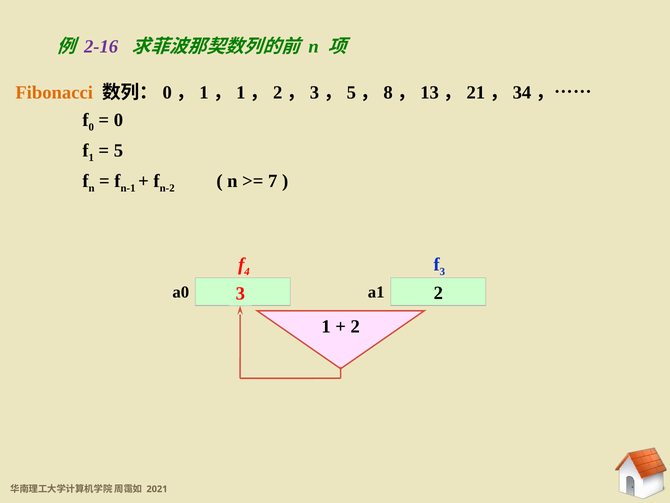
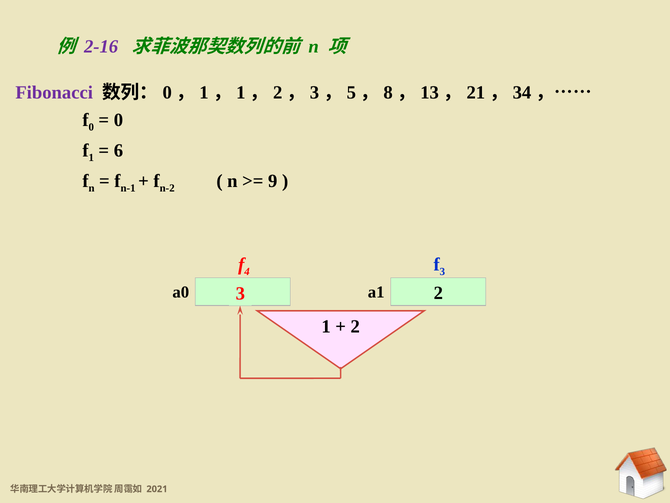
Fibonacci colour: orange -> purple (54, 93)
5: 5 -> 6 (118, 150)
7: 7 -> 9 (273, 181)
